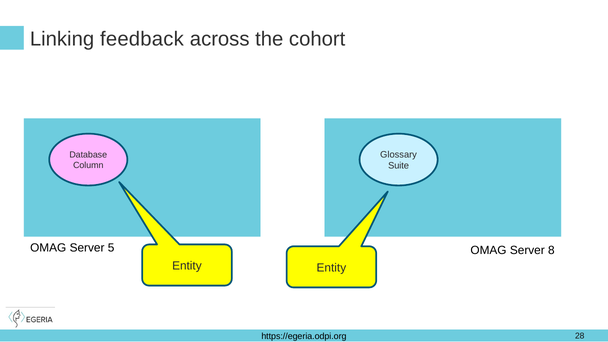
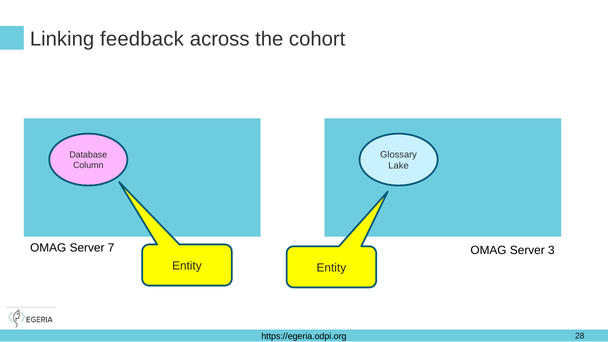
Suite: Suite -> Lake (398, 166)
5: 5 -> 7 (111, 248)
8: 8 -> 3 (551, 250)
